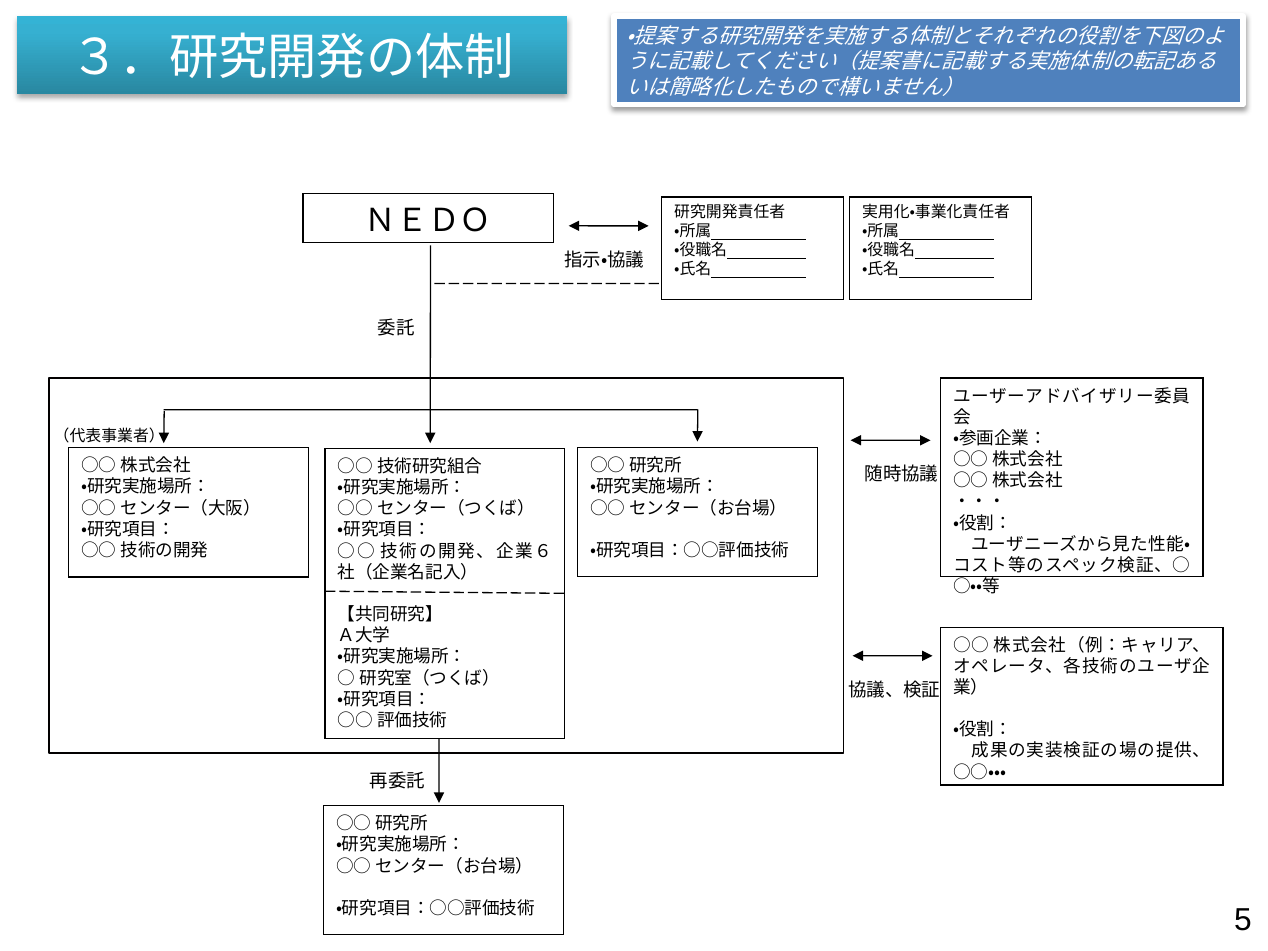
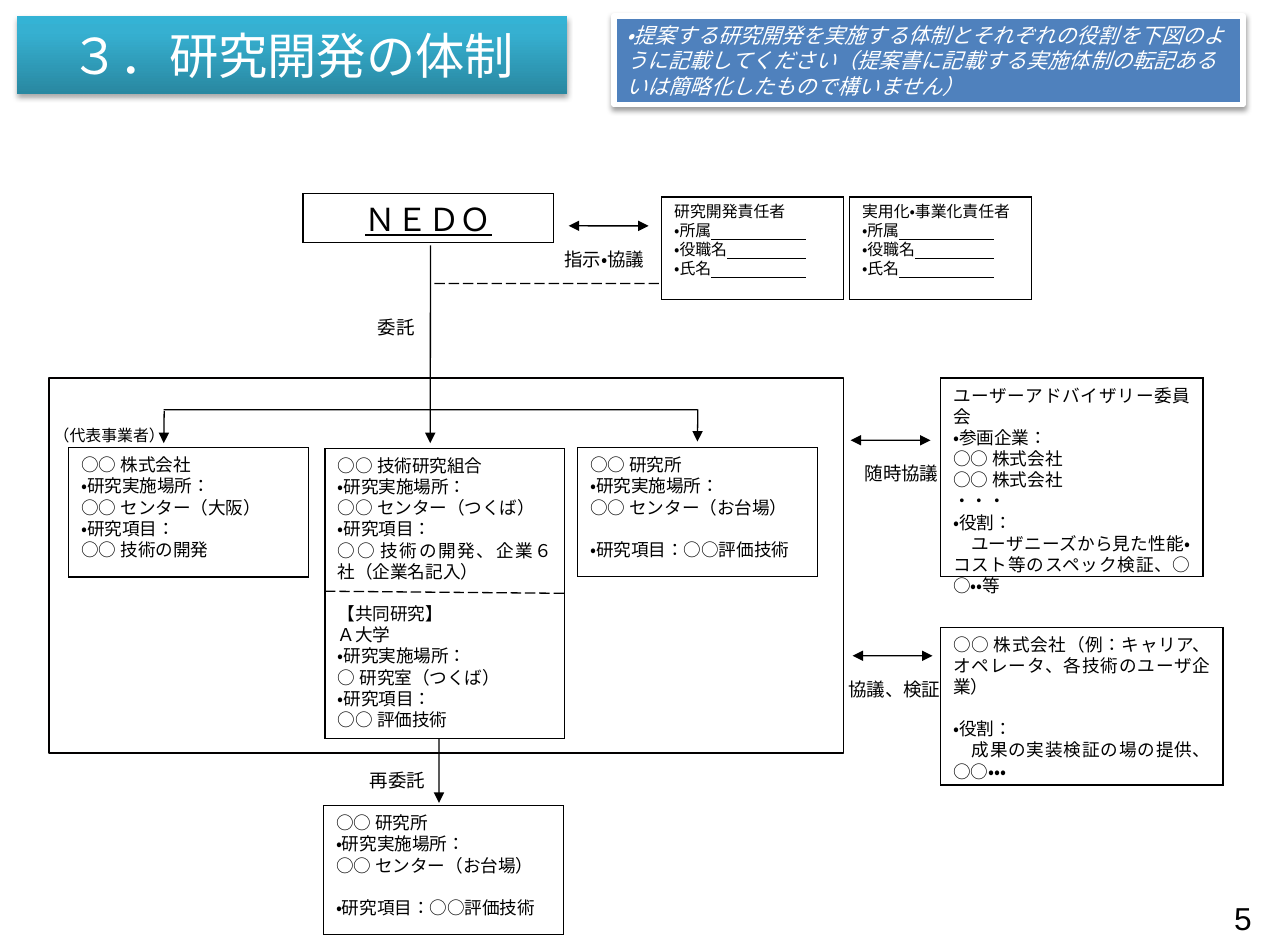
ＮＥＤＯ underline: none -> present (428, 221)
